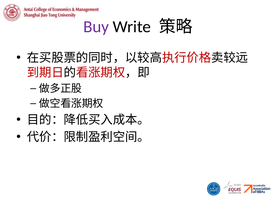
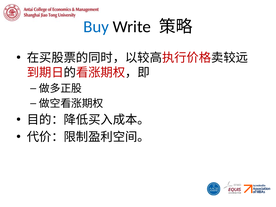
Buy colour: purple -> blue (96, 27)
